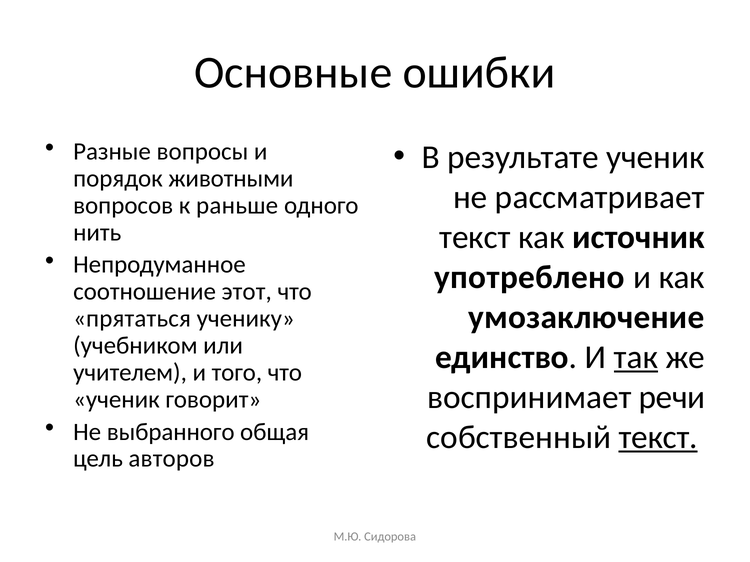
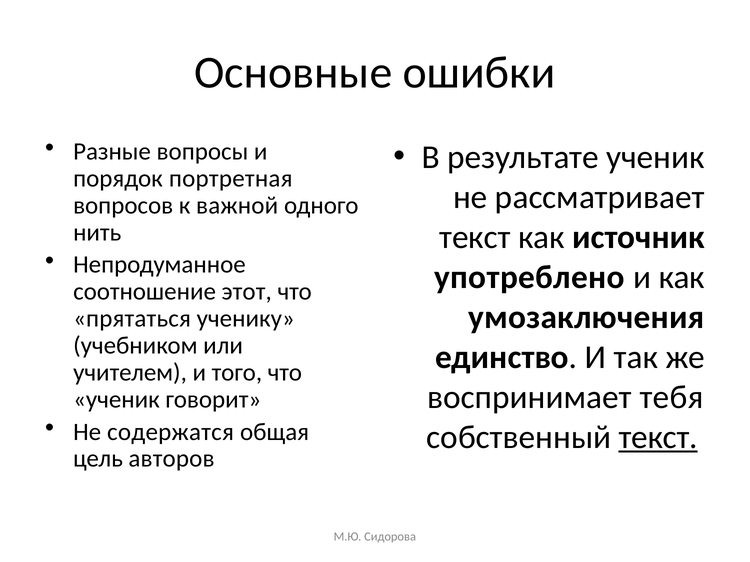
животными: животными -> портретная (231, 179)
раньше: раньше -> важной (237, 206)
умозаключение: умозаключение -> умозаключения (586, 318)
так underline: present -> none (636, 358)
речи: речи -> тебя (672, 398)
выбранного: выбранного -> содержатся (170, 432)
